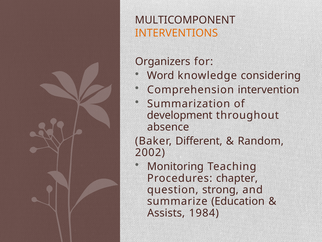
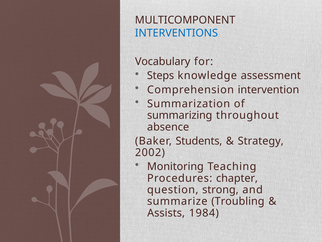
INTERVENTIONS colour: orange -> blue (176, 33)
Organizers: Organizers -> Vocabulary (163, 62)
Word: Word -> Steps (161, 76)
considering: considering -> assessment (271, 76)
development: development -> summarizing (180, 115)
Different: Different -> Students (199, 141)
Random: Random -> Strategy (261, 141)
Education: Education -> Troubling (238, 201)
